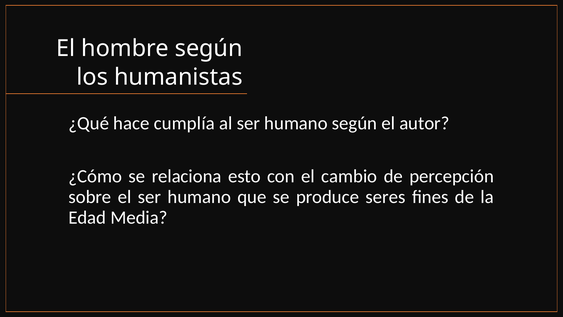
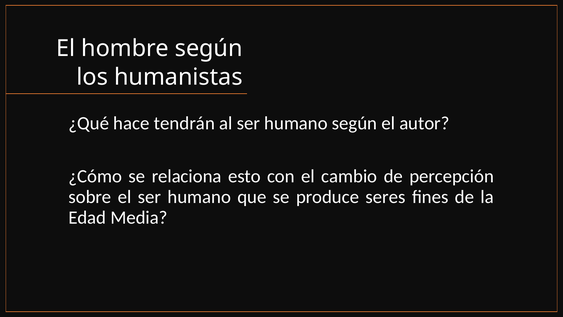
cumplía: cumplía -> tendrán (184, 123)
